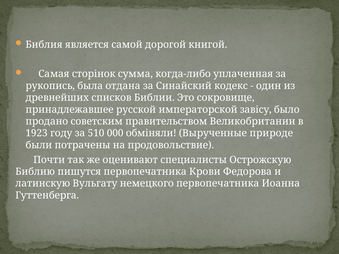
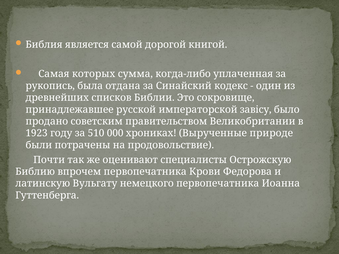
сторінок: сторінок -> которых (94, 74)
обміняли: обміняли -> хрониках (151, 133)
пишутся: пишутся -> впрочем (79, 172)
